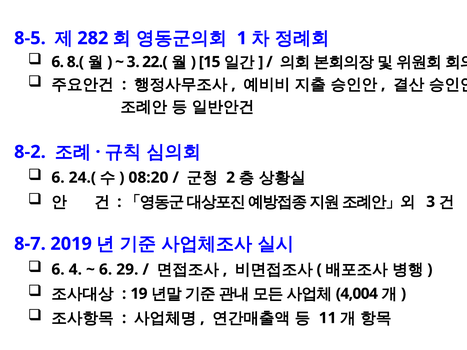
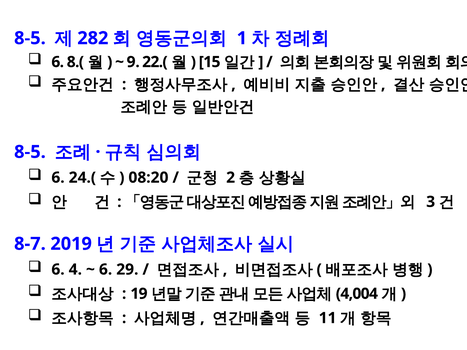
3: 3 -> 9 (133, 62)
8-2: 8-2 -> 8-5 (30, 152)
